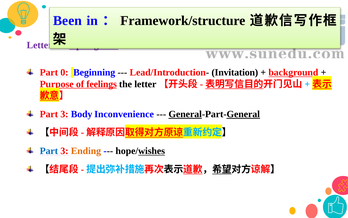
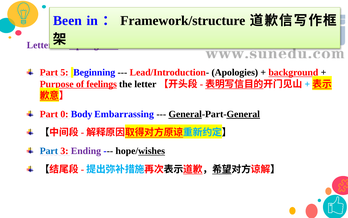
0: 0 -> 5 (64, 72)
Lead/Introduction- Invitation: Invitation -> Apologies (235, 72)
3: 3 -> 0 (64, 114)
Inconvenience: Inconvenience -> Embarrassing (124, 114)
Ending colour: orange -> purple (86, 151)
